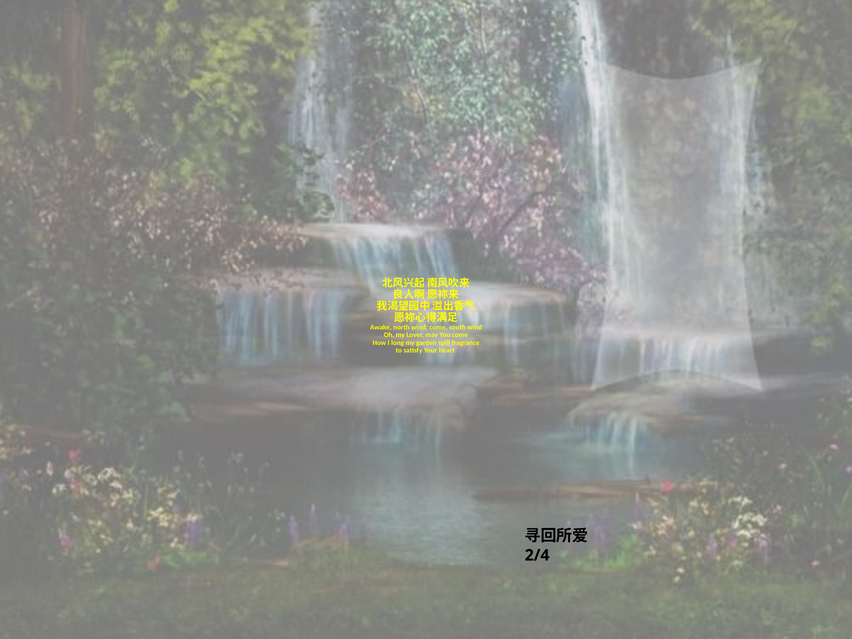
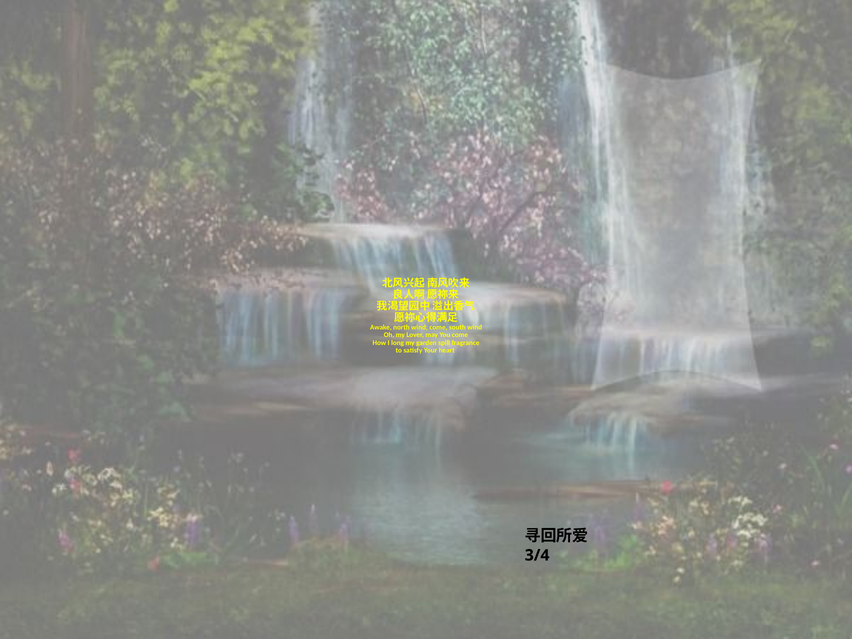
2/4: 2/4 -> 3/4 (537, 555)
